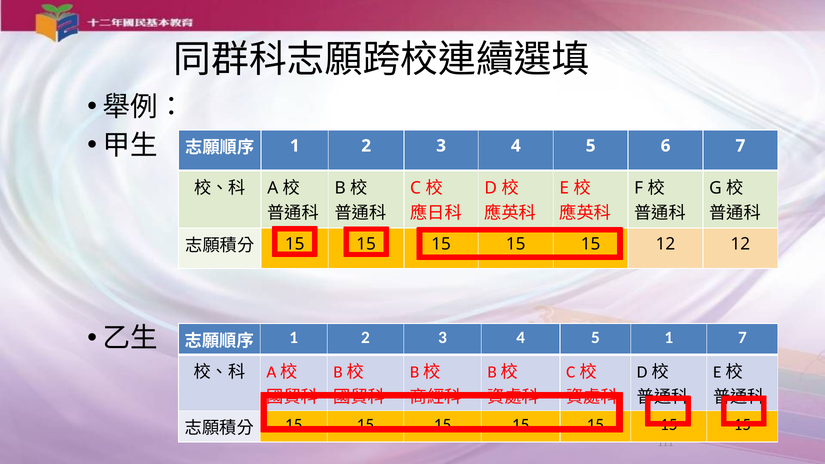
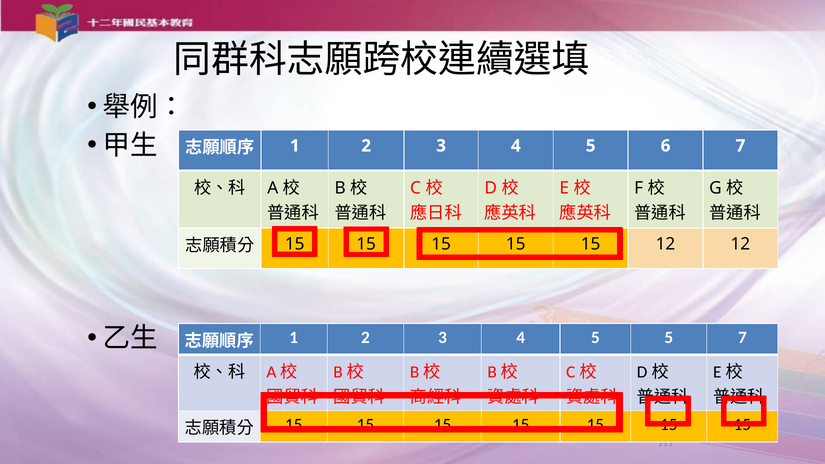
5 1: 1 -> 5 (669, 337)
